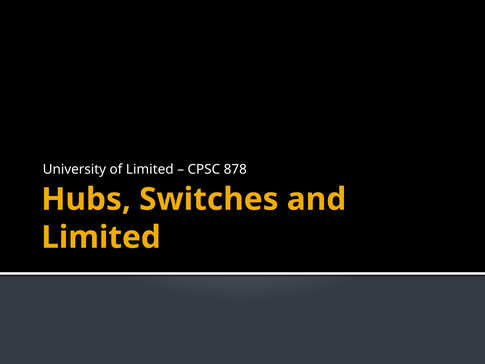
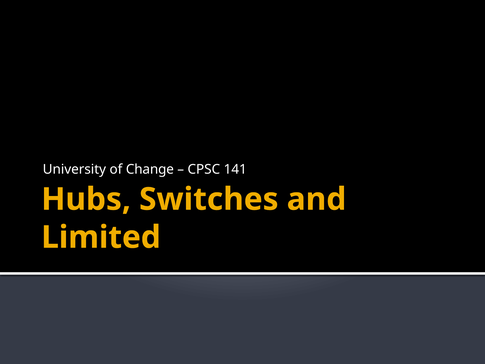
of Limited: Limited -> Change (150, 169)
878: 878 -> 141 (235, 169)
